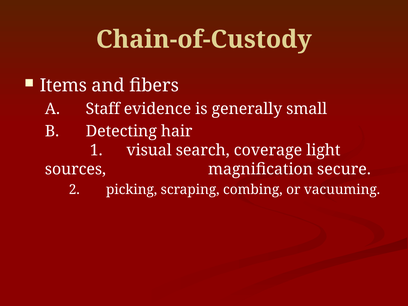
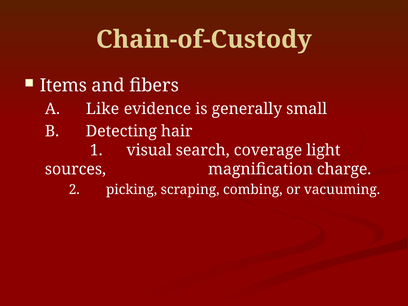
Staff: Staff -> Like (103, 109)
secure: secure -> charge (344, 169)
